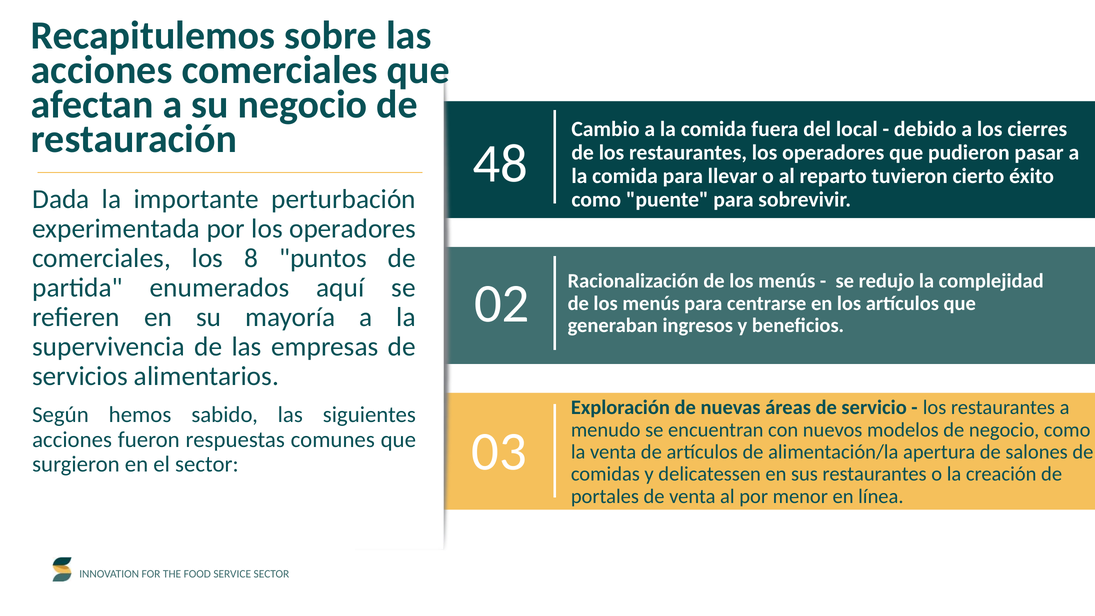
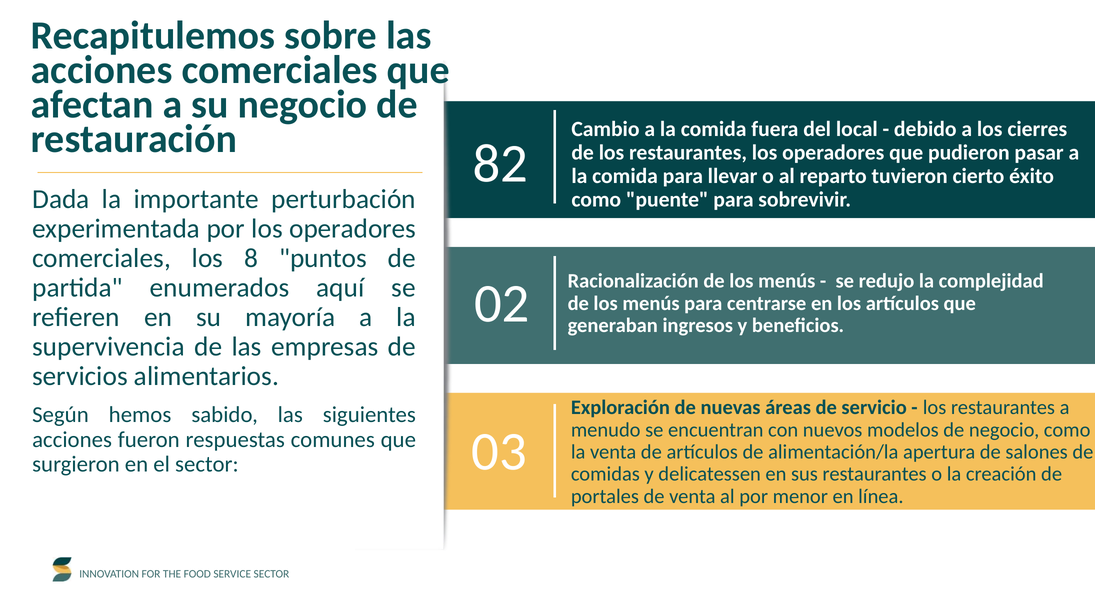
48: 48 -> 82 (501, 163)
